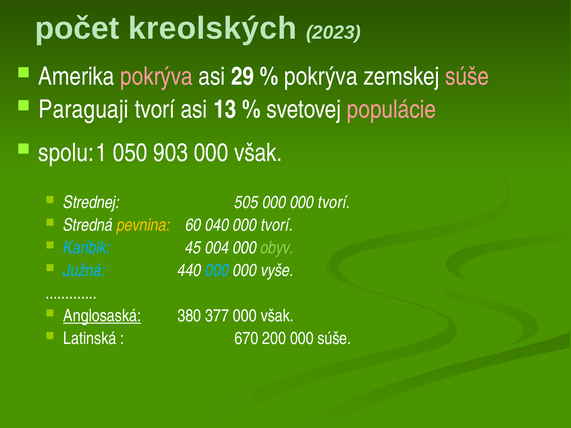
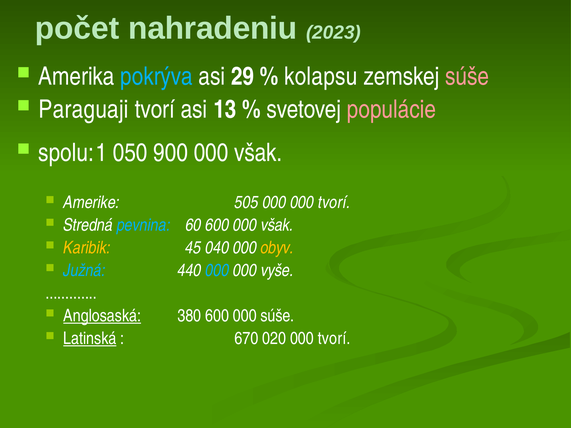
kreolských: kreolských -> nahradeniu (213, 28)
pokrýva colour: pink -> light blue (157, 77)
pokrýva: pokrýva -> kolapsu (321, 77)
903: 903 -> 900 (171, 153)
Strednej: Strednej -> Amerike (91, 202)
pevnina colour: yellow -> light blue (144, 225)
60 040: 040 -> 600 (217, 225)
tvorí: tvorí -> však (277, 225)
Karibik colour: light blue -> yellow (87, 248)
004: 004 -> 040 (217, 248)
obyv colour: light green -> yellow (277, 248)
380 377: 377 -> 600 (217, 316)
však: však -> súše (277, 316)
Latinská underline: none -> present (90, 339)
200: 200 -> 020 (274, 339)
súše: súše -> tvorí (334, 339)
